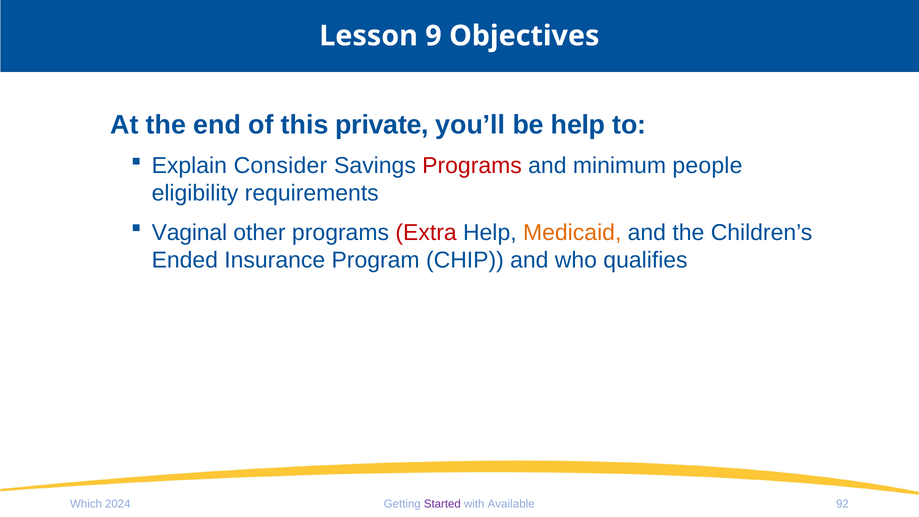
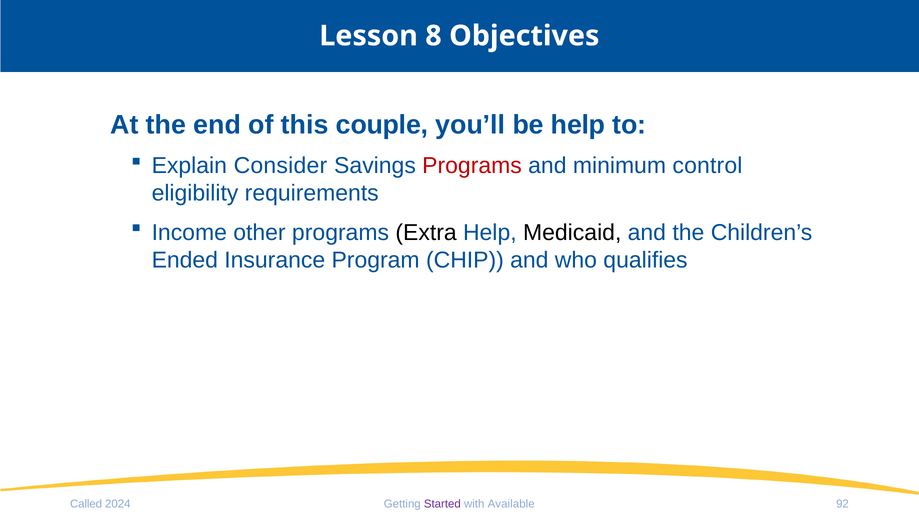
9: 9 -> 8 (433, 36)
private: private -> couple (382, 125)
people: people -> control (707, 166)
Vaginal: Vaginal -> Income (189, 232)
Extra colour: red -> black (426, 232)
Medicaid colour: orange -> black (572, 232)
Which: Which -> Called (86, 504)
